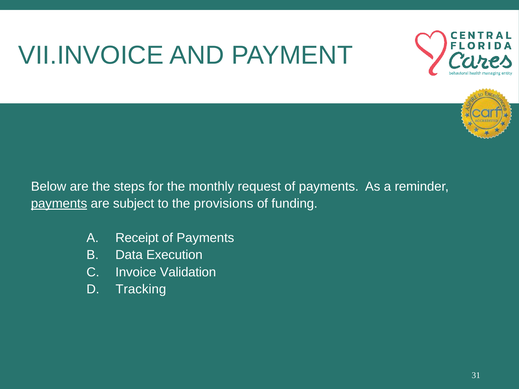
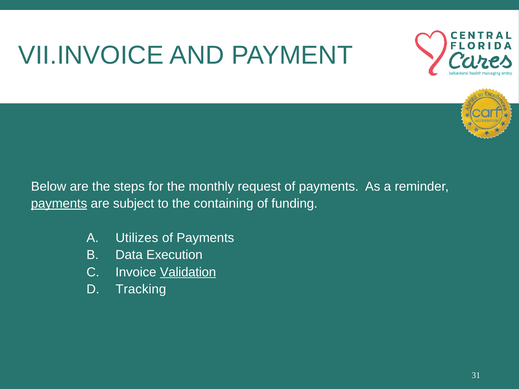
provisions: provisions -> containing (224, 204)
Receipt: Receipt -> Utilizes (137, 238)
Validation underline: none -> present (188, 272)
